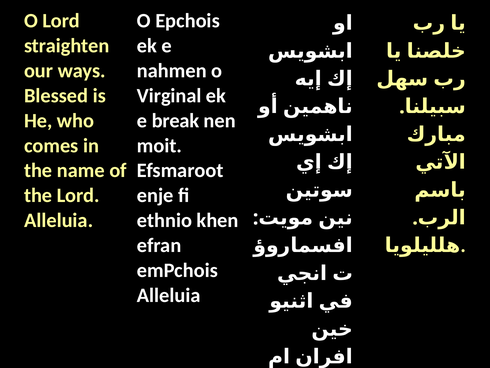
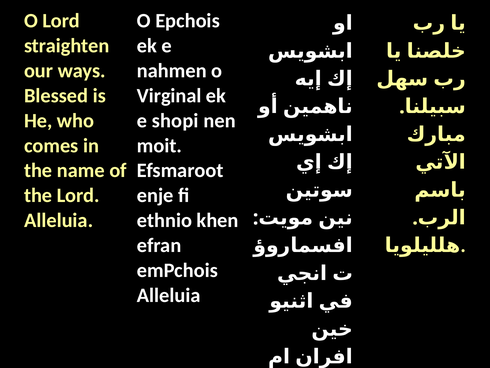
break: break -> shopi (175, 120)
